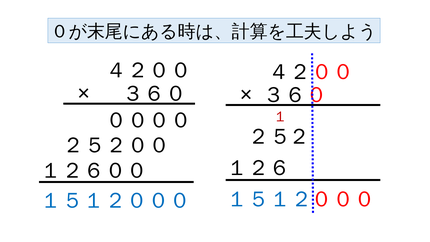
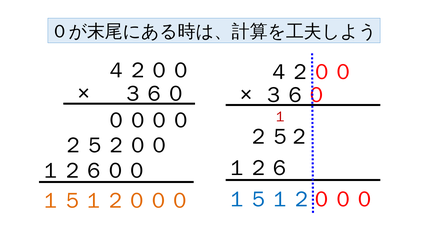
１５１２０００ colour: blue -> orange (115, 201)
